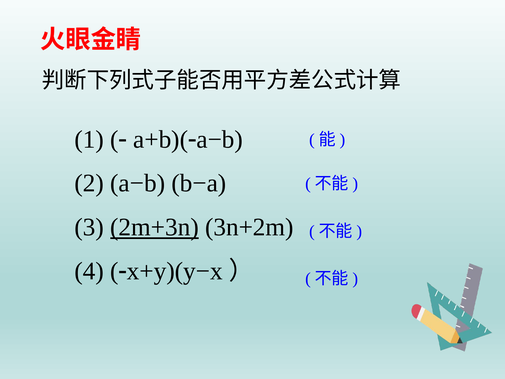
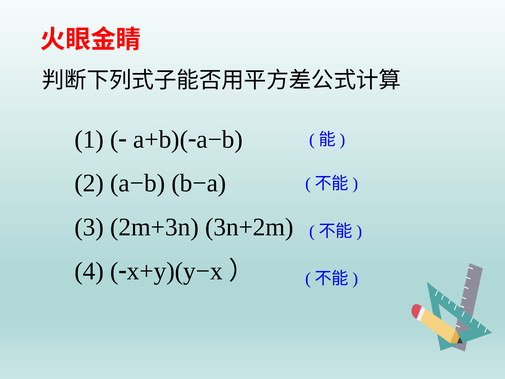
2m+3n underline: present -> none (155, 227)
